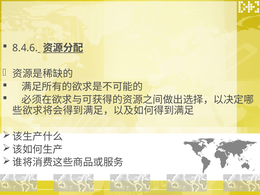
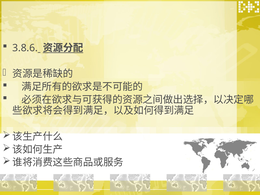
8.4.6: 8.4.6 -> 3.8.6 (25, 48)
